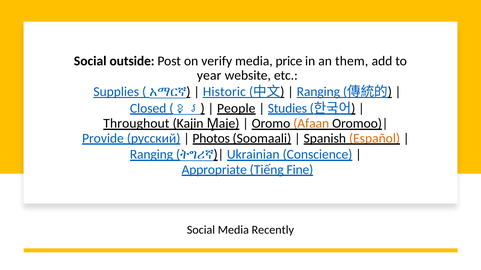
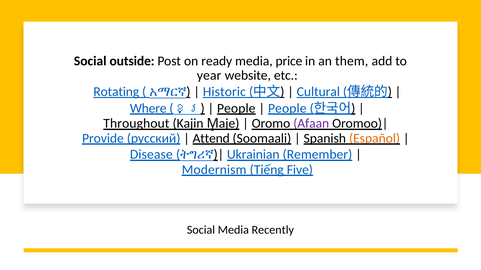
verify: verify -> ready (217, 61)
Supplies: Supplies -> Rotating (116, 92)
Ranging: Ranging -> Cultural (318, 92)
Closed: Closed -> Where (148, 109)
Studies: Studies -> People (287, 109)
Afaan colour: orange -> purple (311, 124)
Photos: Photos -> Attend (211, 139)
Ranging: Ranging -> Disease (151, 155)
Conscience: Conscience -> Remember (317, 155)
Appropriate: Appropriate -> Modernism (214, 170)
Fine: Fine -> Five (300, 170)
